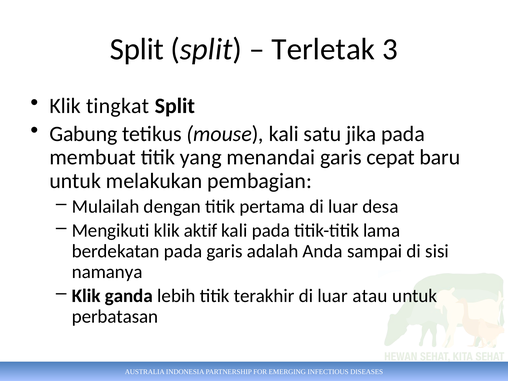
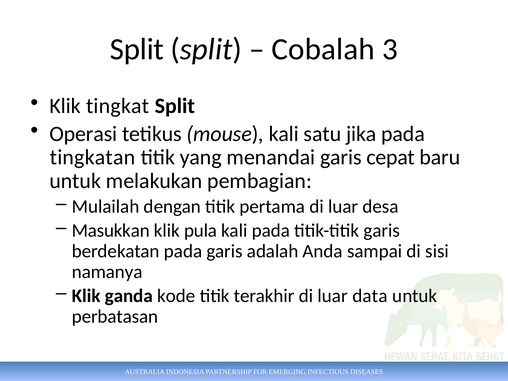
Terletak: Terletak -> Cobalah (323, 49)
Gabung: Gabung -> Operasi (83, 134)
membuat: membuat -> tingkatan (93, 157)
Mengikuti: Mengikuti -> Masukkan (111, 231)
aktif: aktif -> pula (201, 231)
titik-titik lama: lama -> garis (382, 231)
lebih: lebih -> kode (176, 296)
atau: atau -> data (370, 296)
